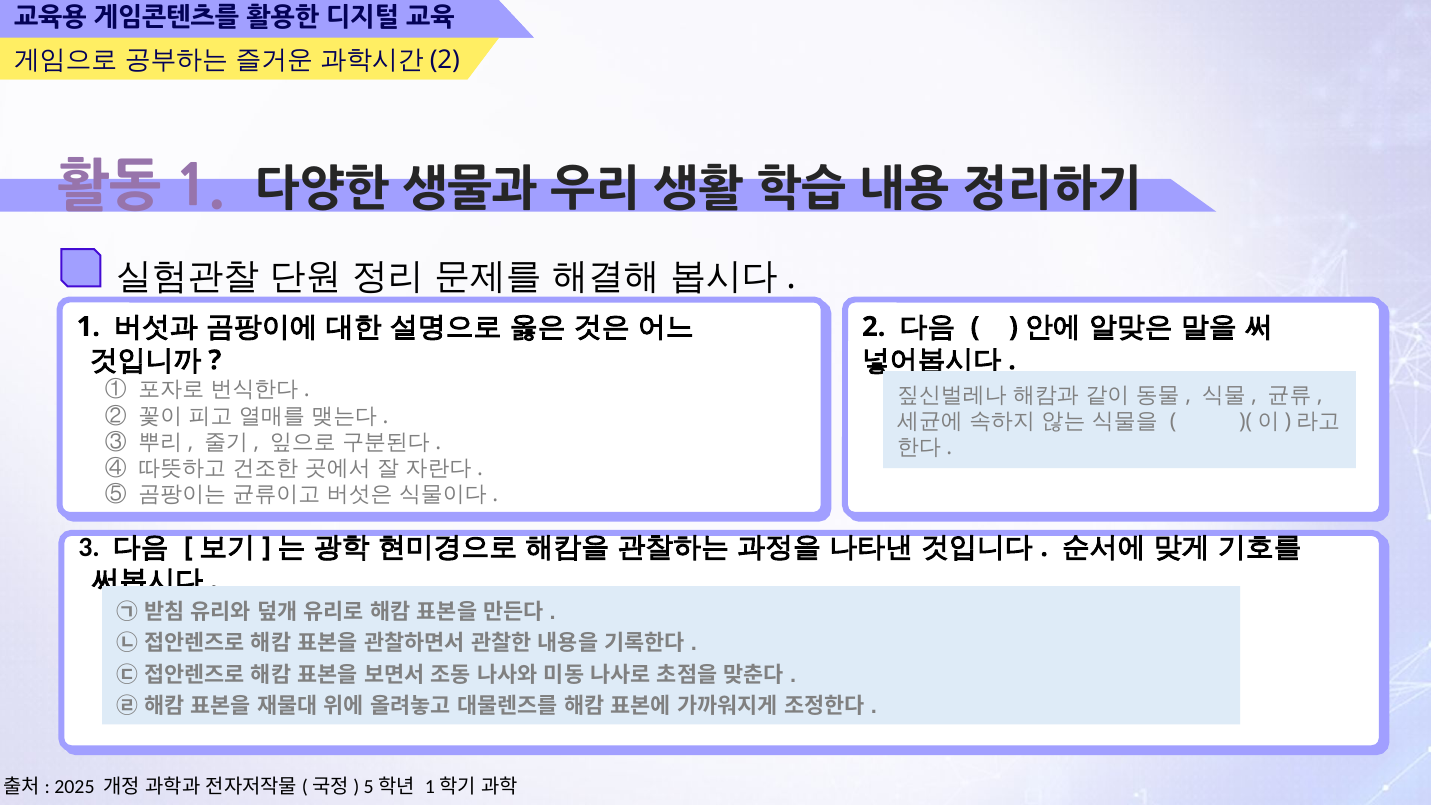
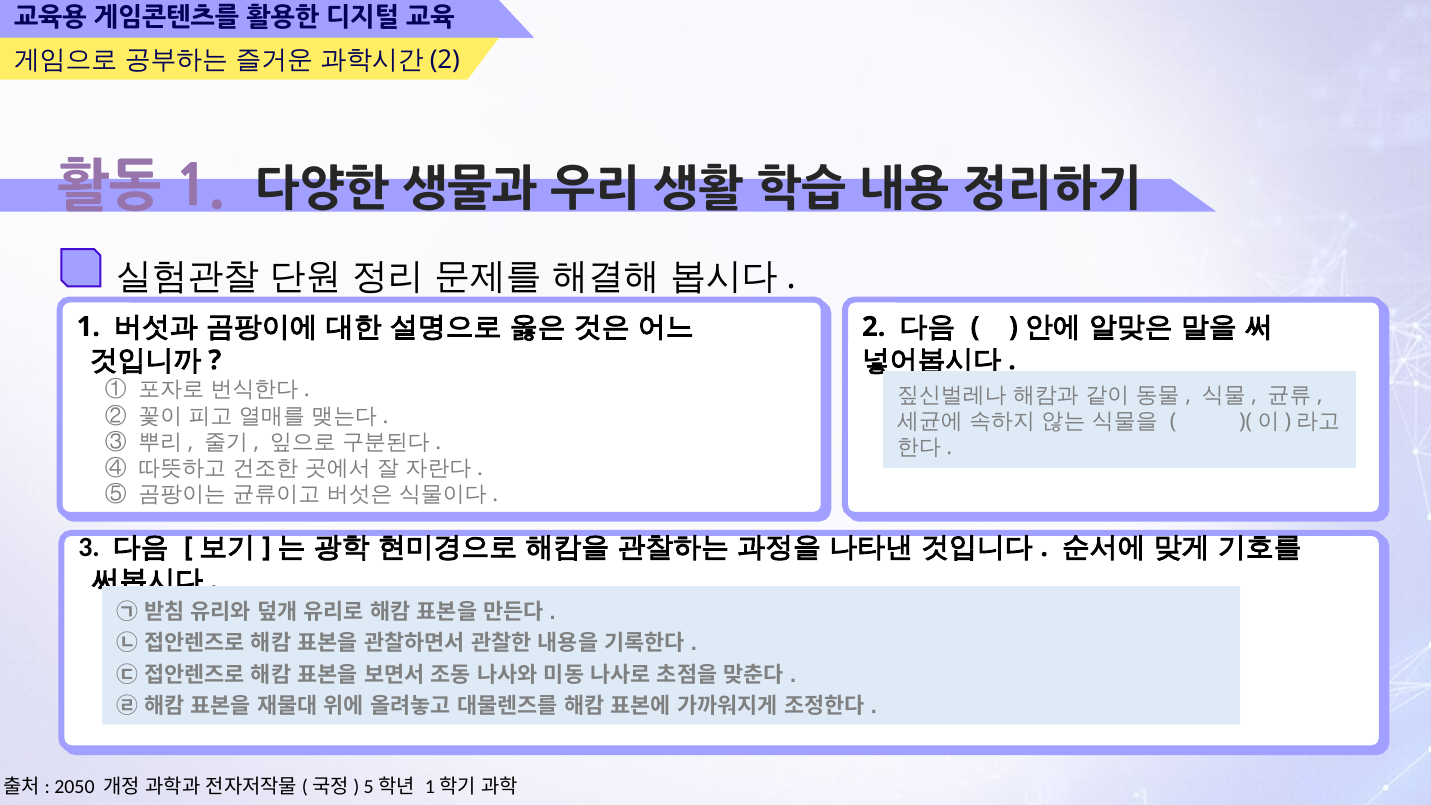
2025: 2025 -> 2050 (74, 787)
